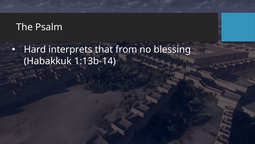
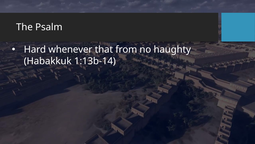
interprets: interprets -> whenever (70, 49)
blessing: blessing -> haughty (172, 49)
